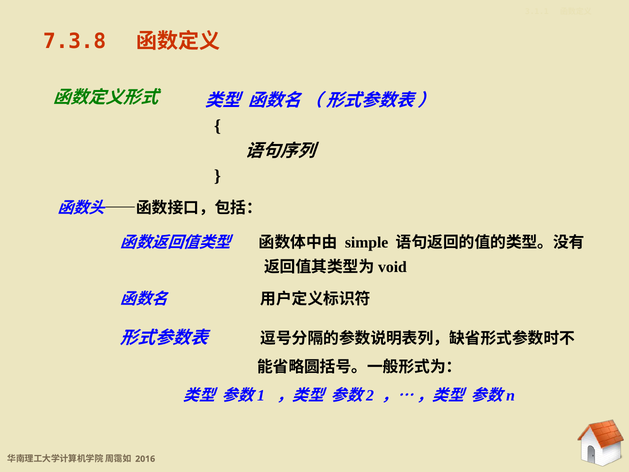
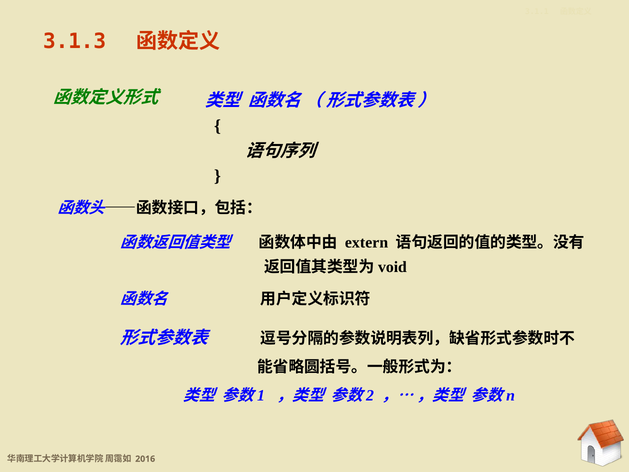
7.3.8: 7.3.8 -> 3.1.3 (75, 41)
simple: simple -> extern (367, 242)
